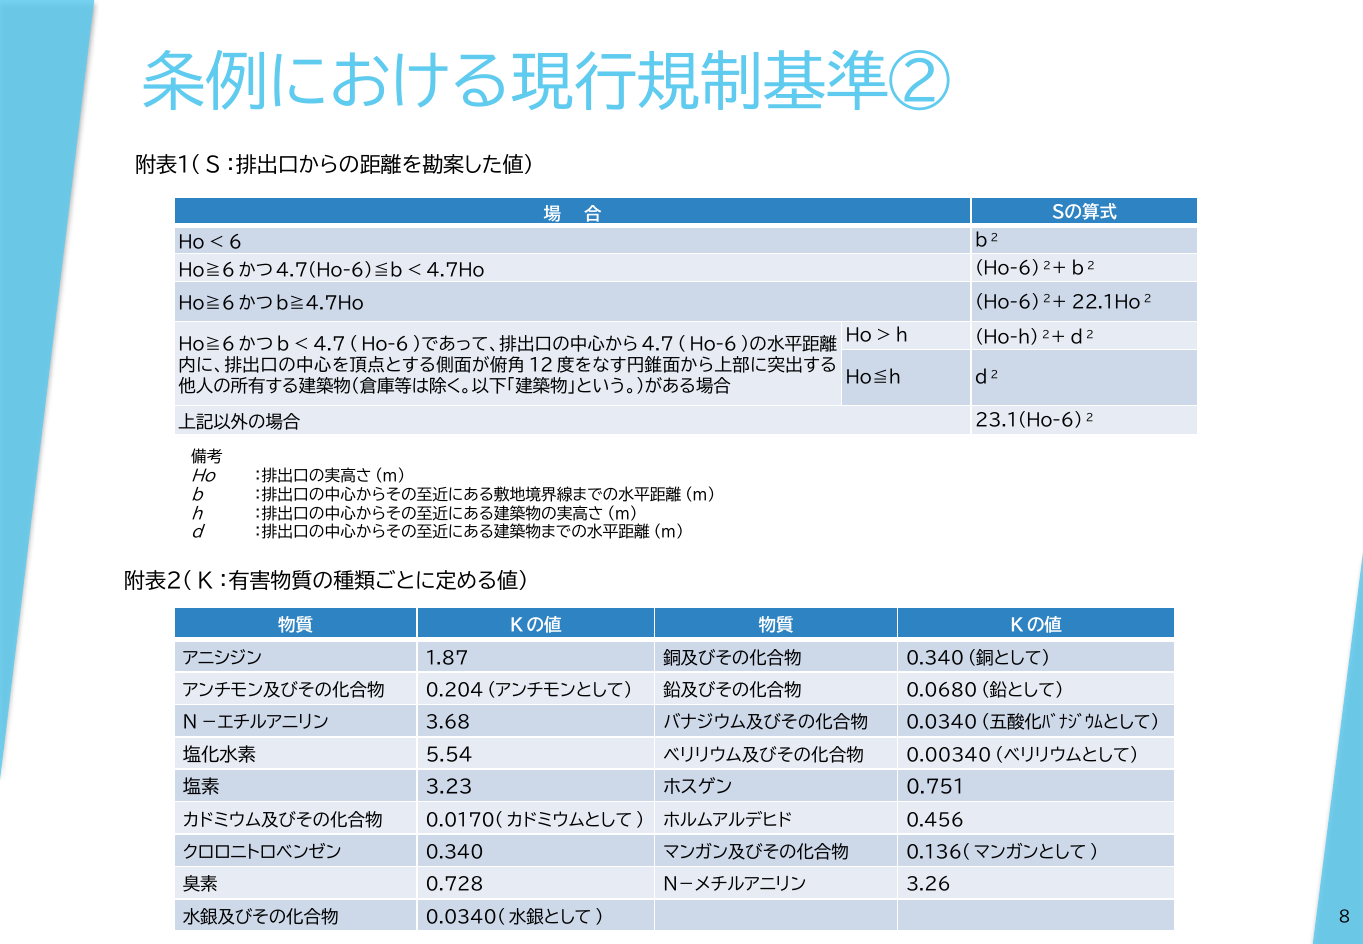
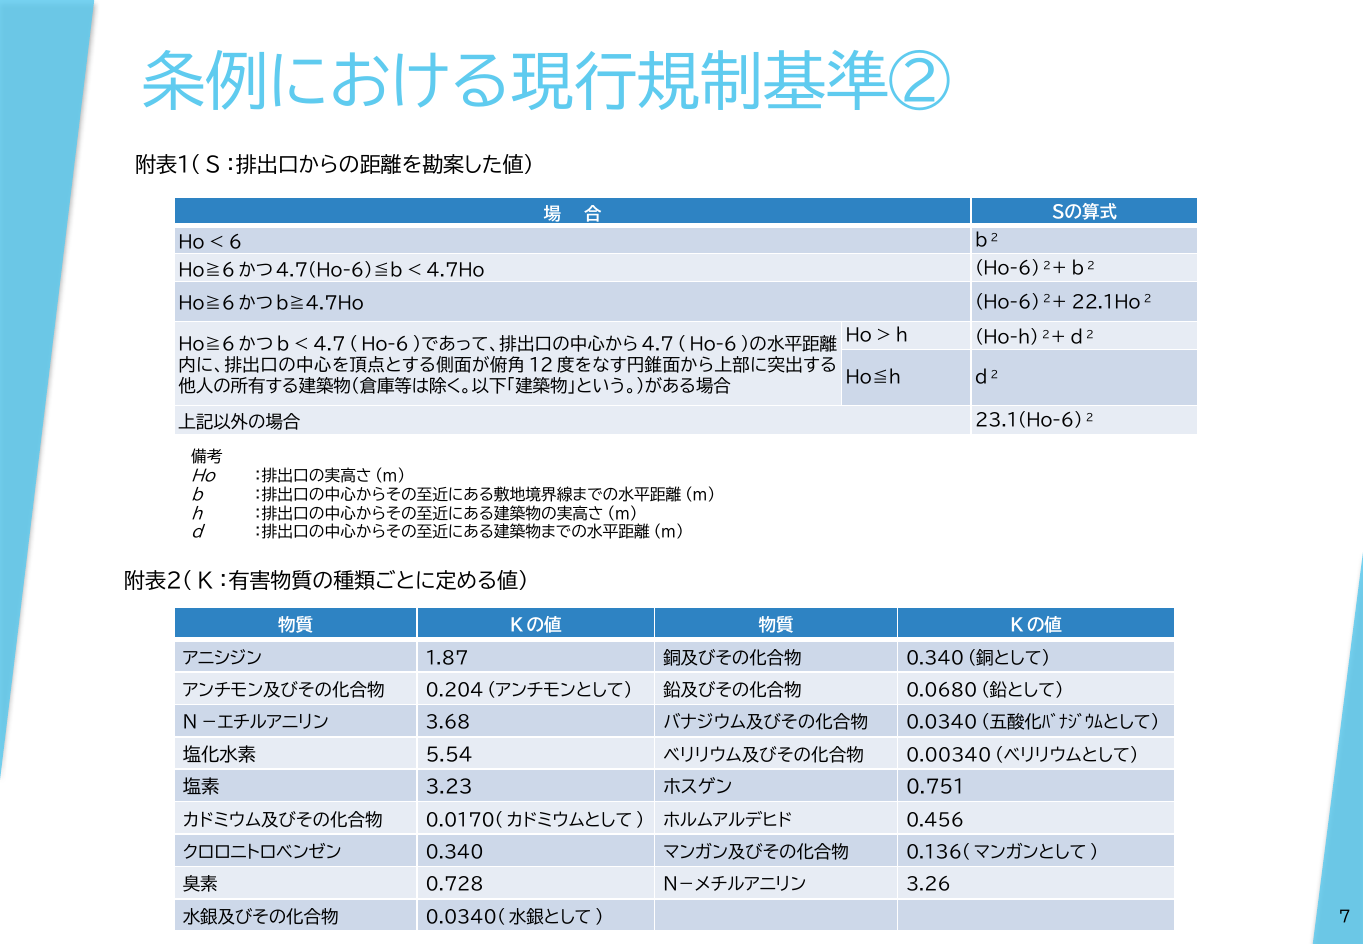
8: 8 -> 7 (1345, 917)
